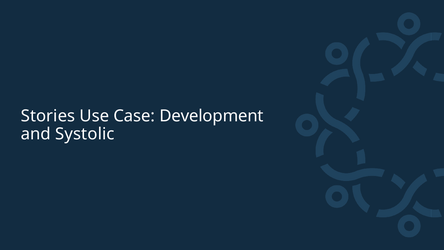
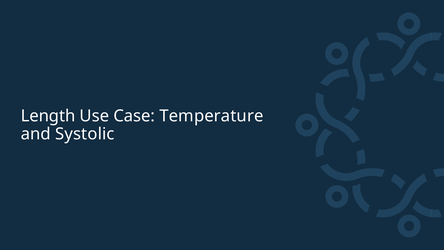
Stories: Stories -> Length (48, 116)
Development: Development -> Temperature (211, 116)
